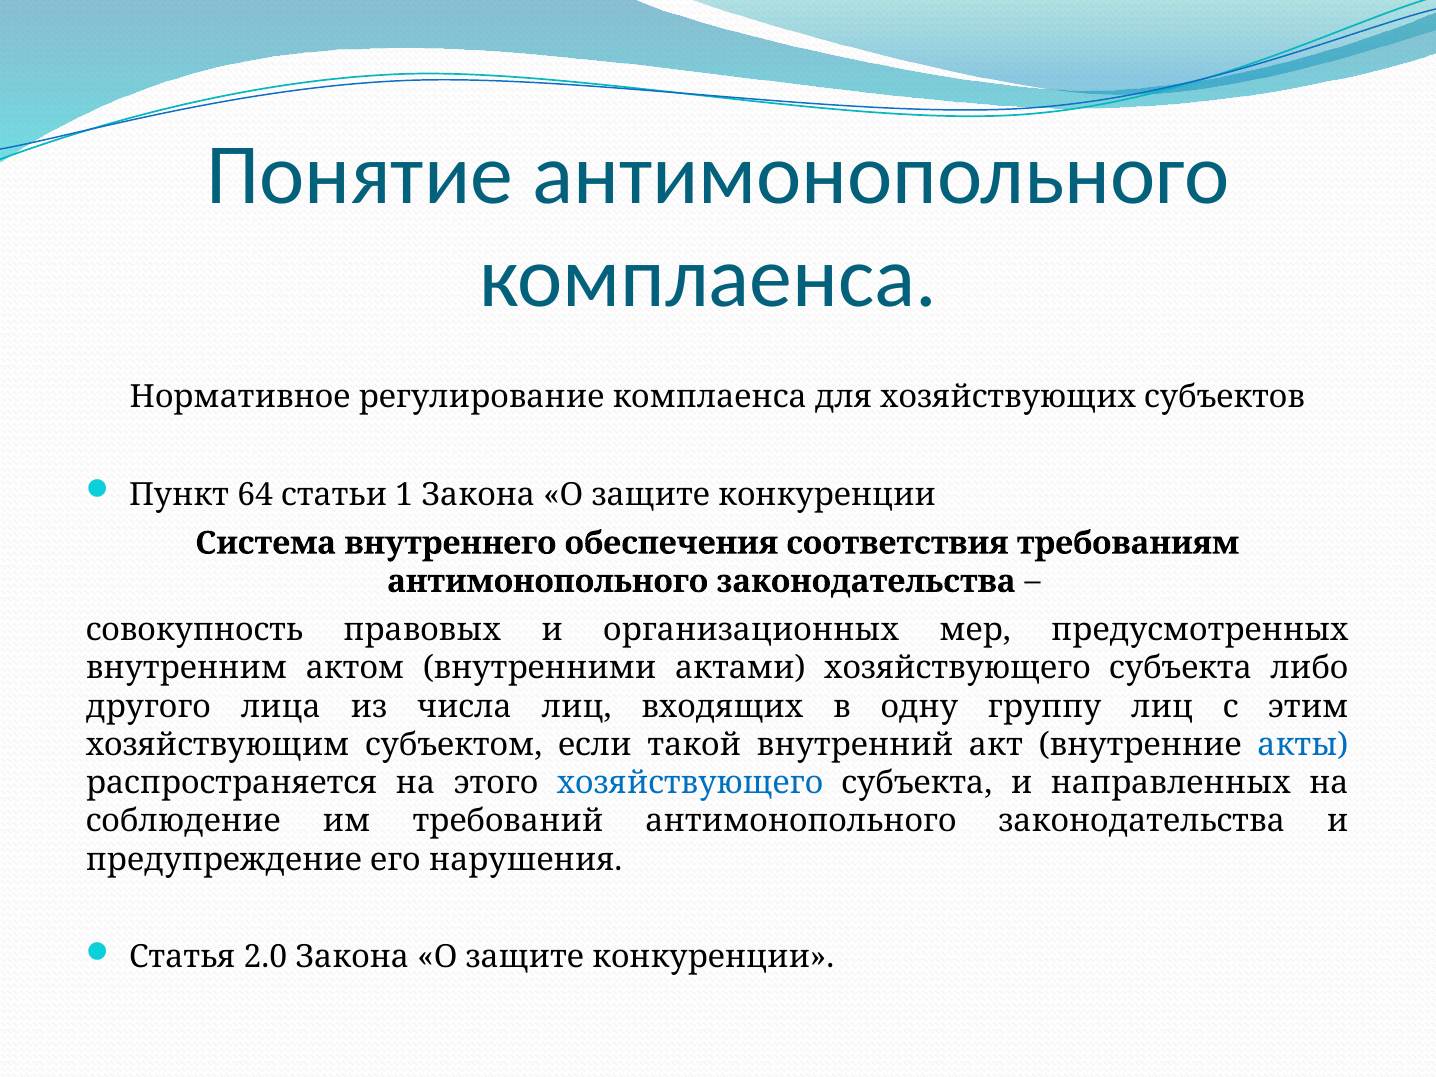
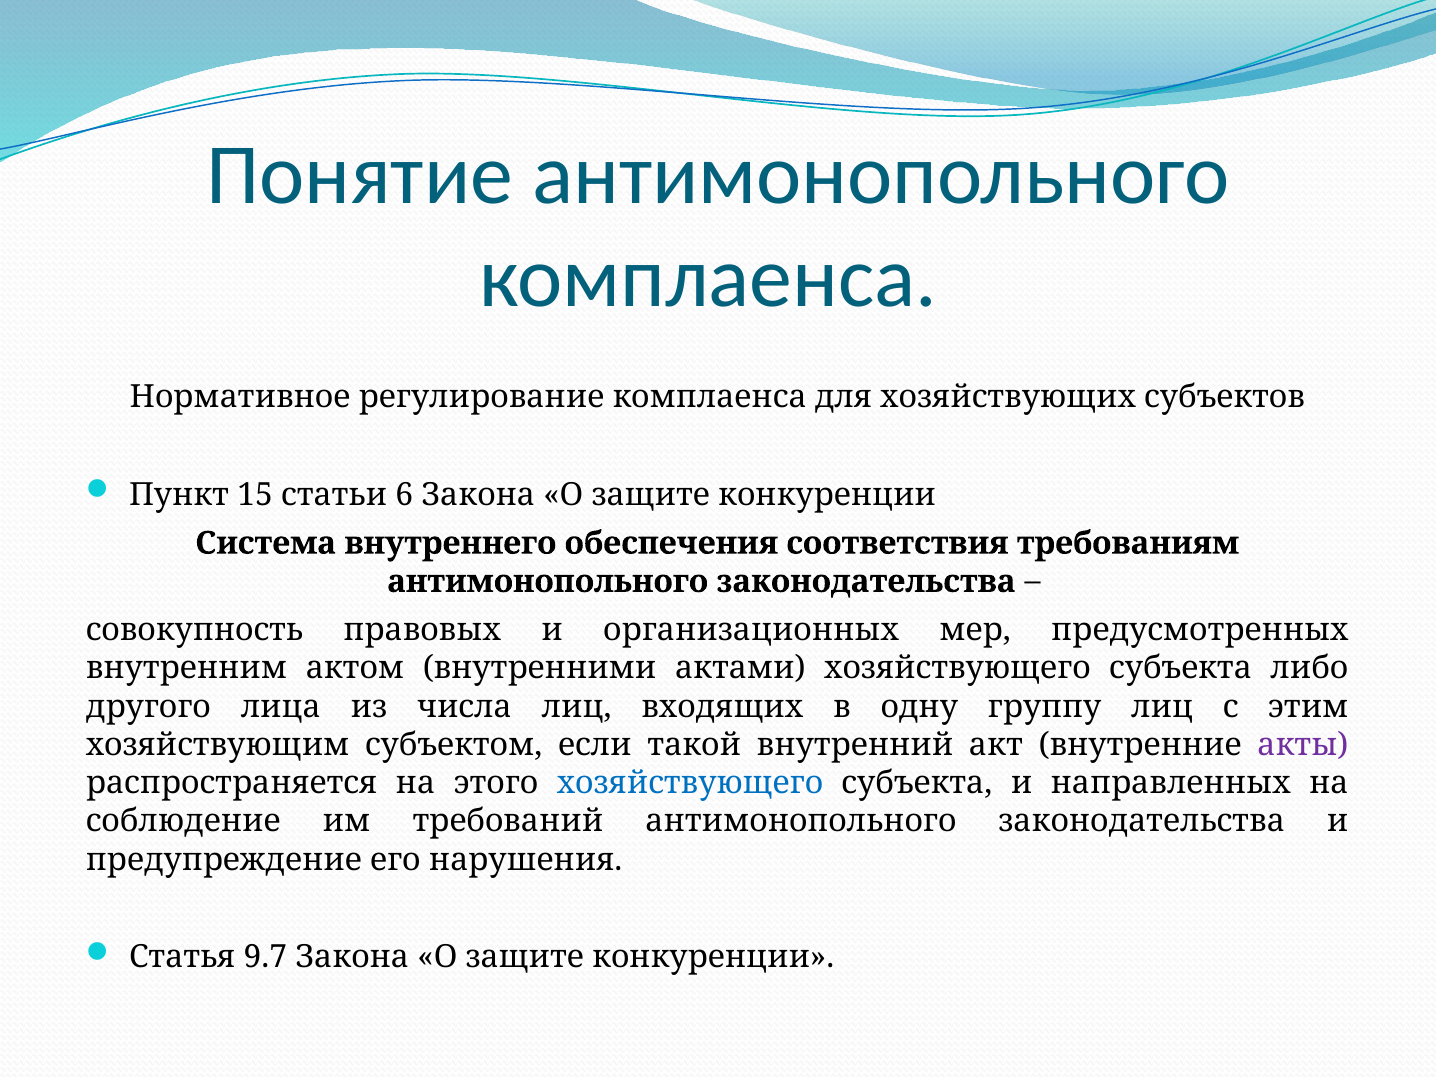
64: 64 -> 15 (255, 495)
1: 1 -> 6 (404, 495)
акты colour: blue -> purple (1303, 745)
2.0: 2.0 -> 9.7 (265, 957)
